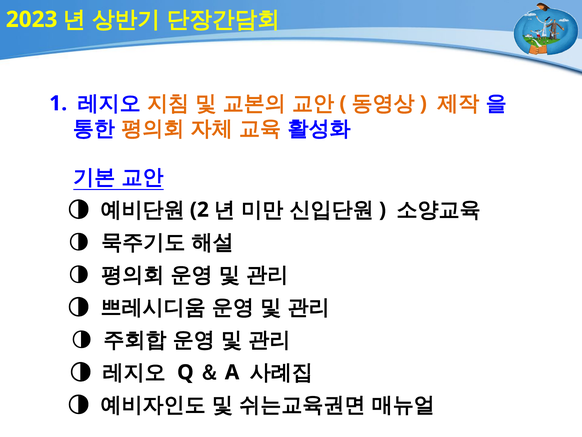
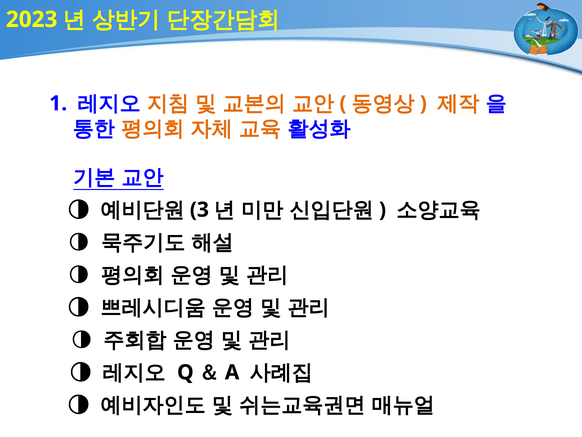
2: 2 -> 3 (199, 210)
